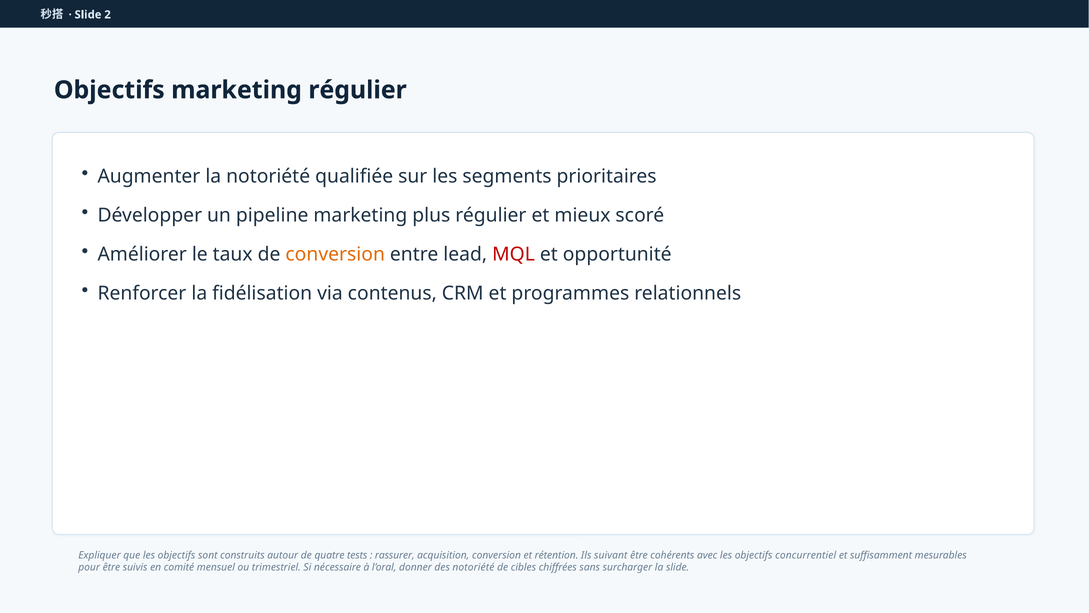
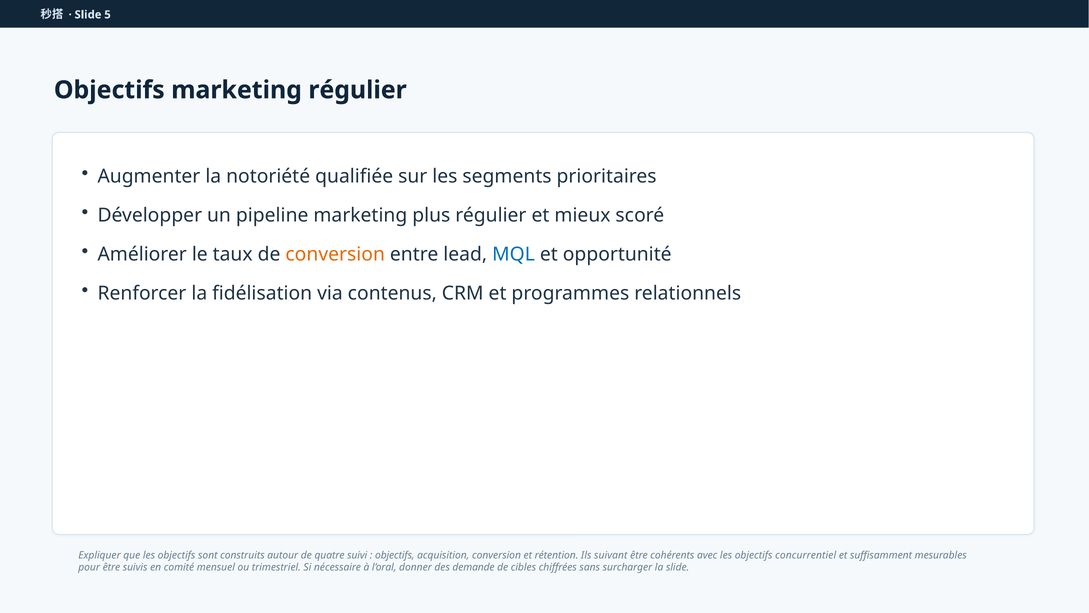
2: 2 -> 5 (108, 15)
MQL colour: red -> blue (514, 254)
tests: tests -> suivi (357, 555)
rassurer: rassurer -> objectifs (395, 555)
des notoriété: notoriété -> demande (474, 567)
